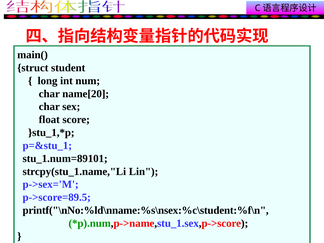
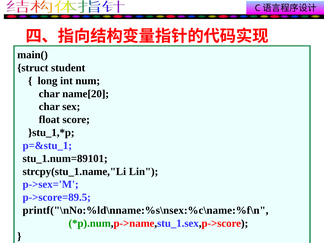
printf("\nNo:%ld\nname:%s\nsex:%c\student:%f\n: printf("\nNo:%ld\nname:%s\nsex:%c\student:%f\n -> printf("\nNo:%ld\nname:%s\nsex:%c\name:%f\n (146, 210)
